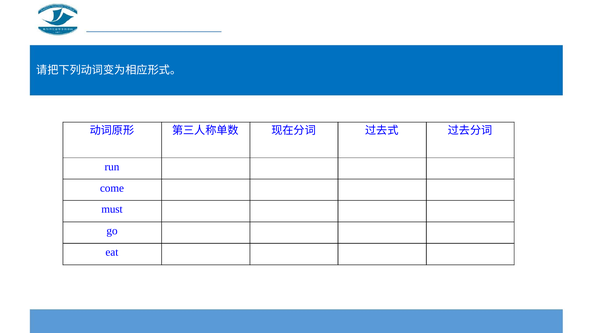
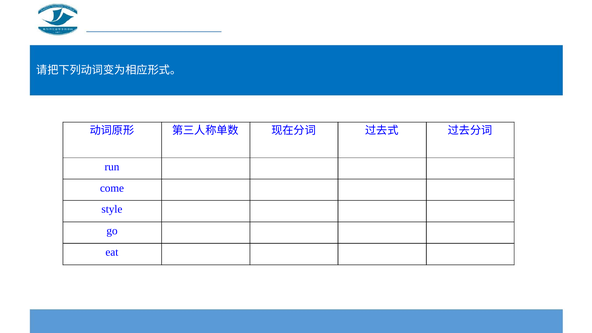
must: must -> style (112, 209)
